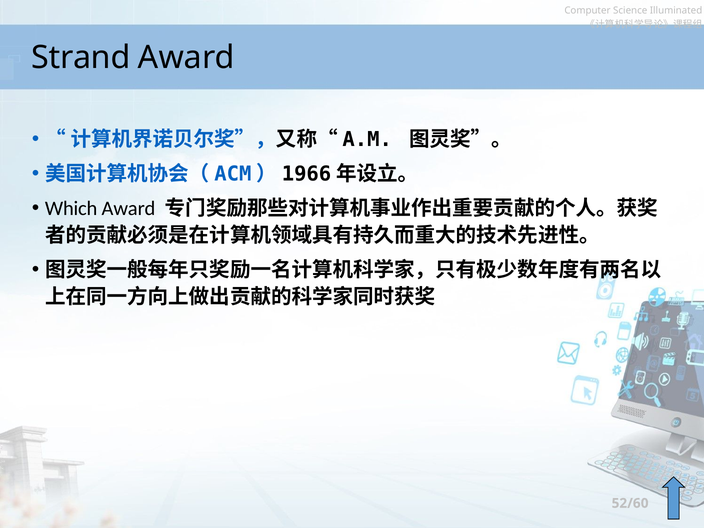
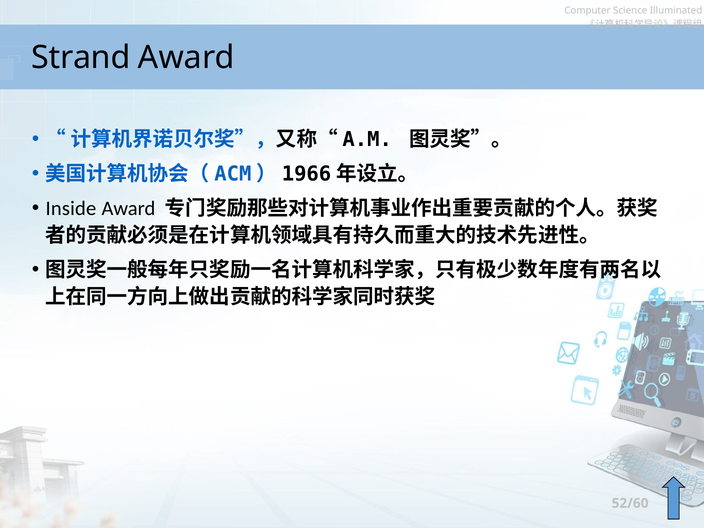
Which: Which -> Inside (71, 208)
